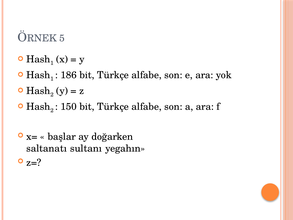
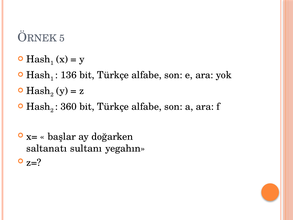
186: 186 -> 136 (69, 75)
150: 150 -> 360 (69, 107)
